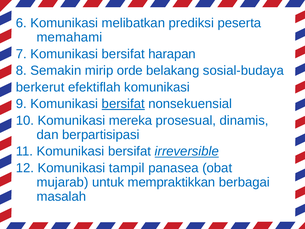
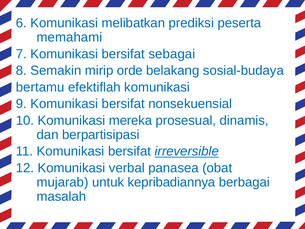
harapan: harapan -> sebagai (172, 54)
berkerut: berkerut -> bertamu (40, 87)
bersifat underline: present -> none (123, 104)
tampil: tampil -> verbal (127, 168)
mempraktikkan: mempraktikkan -> kepribadiannya (172, 182)
